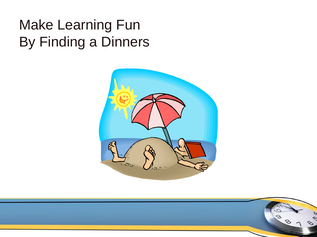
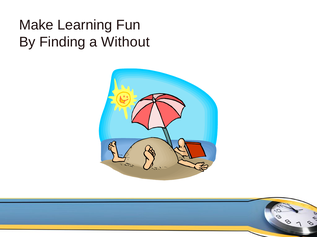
Dinners: Dinners -> Without (125, 42)
